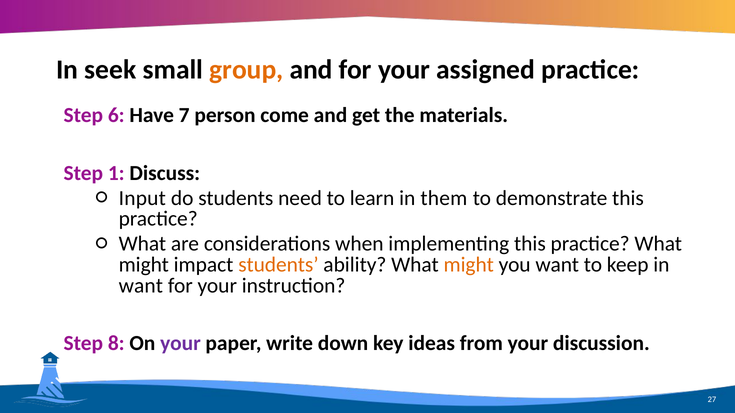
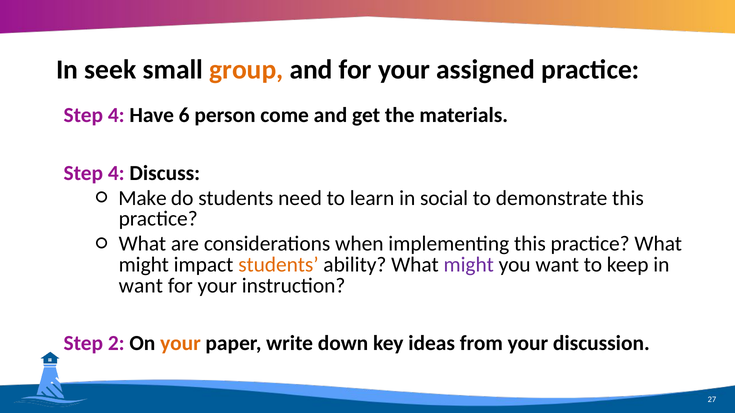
6: 6 -> 4 (116, 116)
7: 7 -> 6 (184, 116)
1: 1 -> 4 (116, 173)
Input: Input -> Make (143, 198)
them: them -> social (444, 198)
might colour: orange -> purple (469, 265)
8: 8 -> 2 (116, 344)
your colour: purple -> orange (180, 344)
